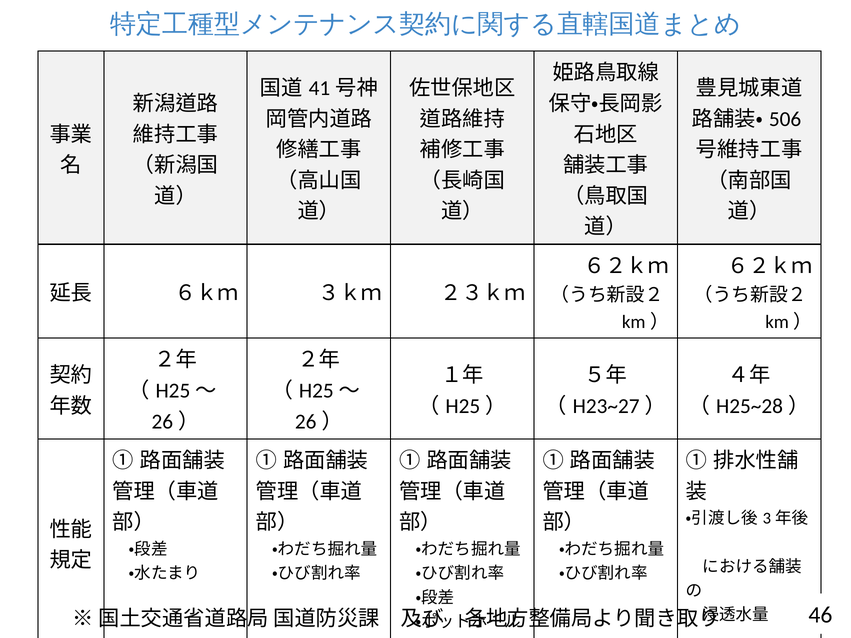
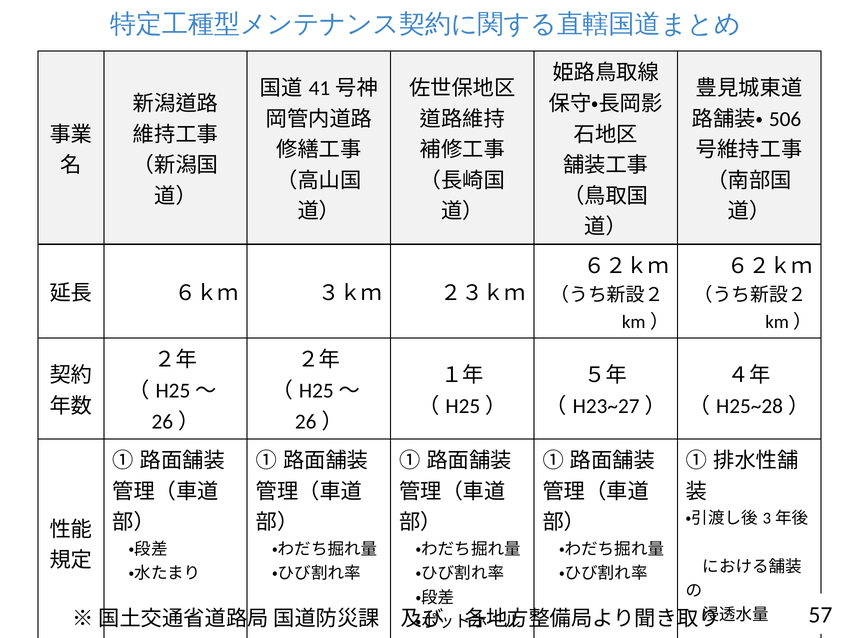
46: 46 -> 57 (820, 615)
